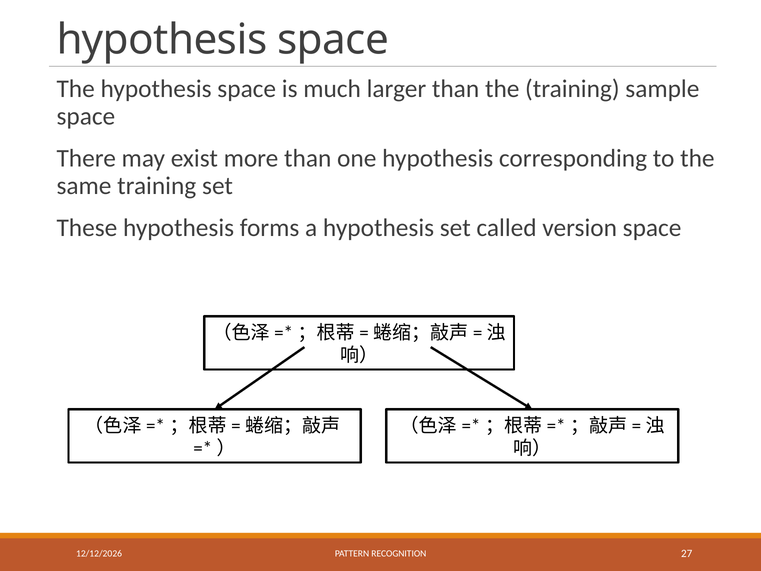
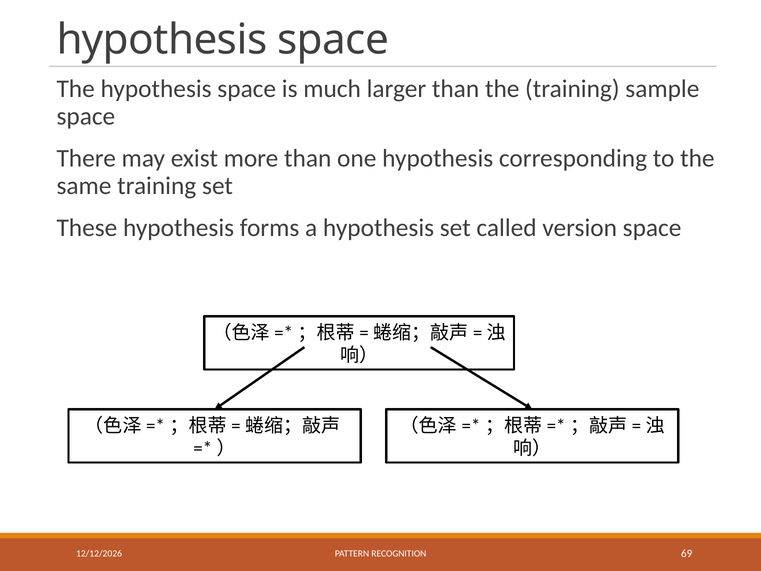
27: 27 -> 69 (687, 553)
